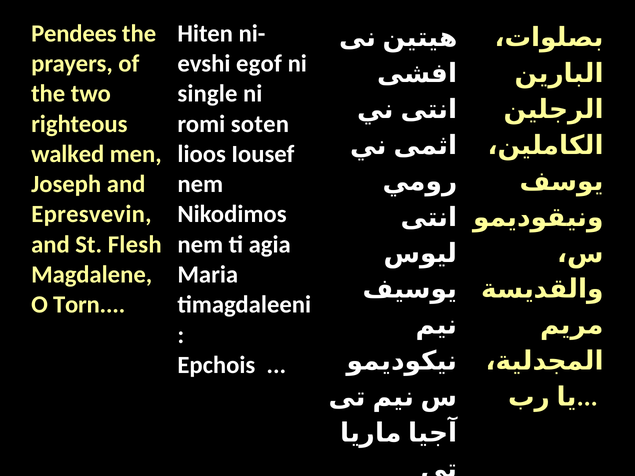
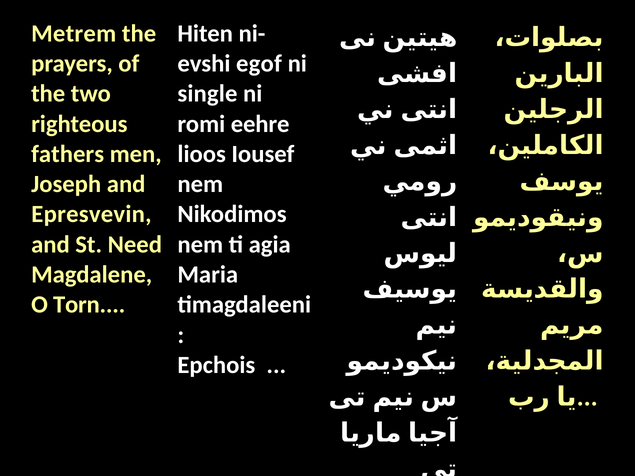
Pendees: Pendees -> Metrem (74, 33)
soten: soten -> eehre (260, 124)
walked: walked -> fathers (68, 154)
Flesh: Flesh -> Need (135, 245)
